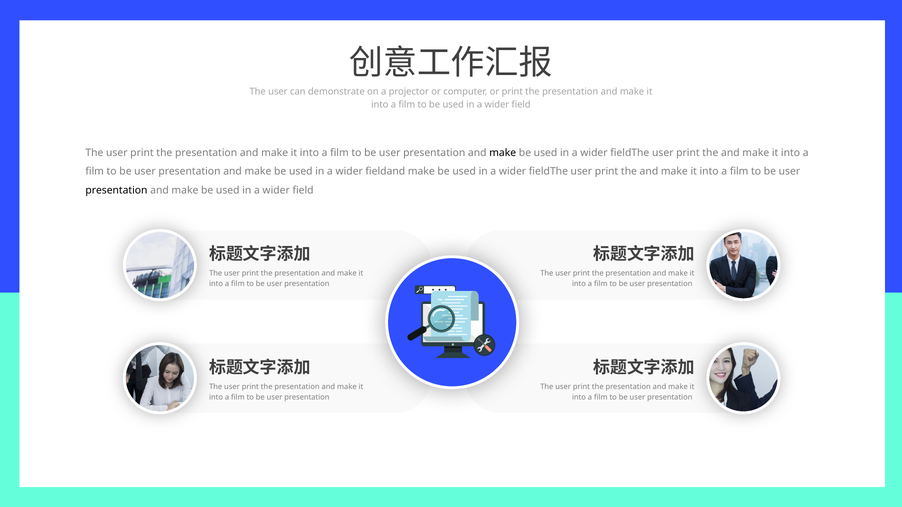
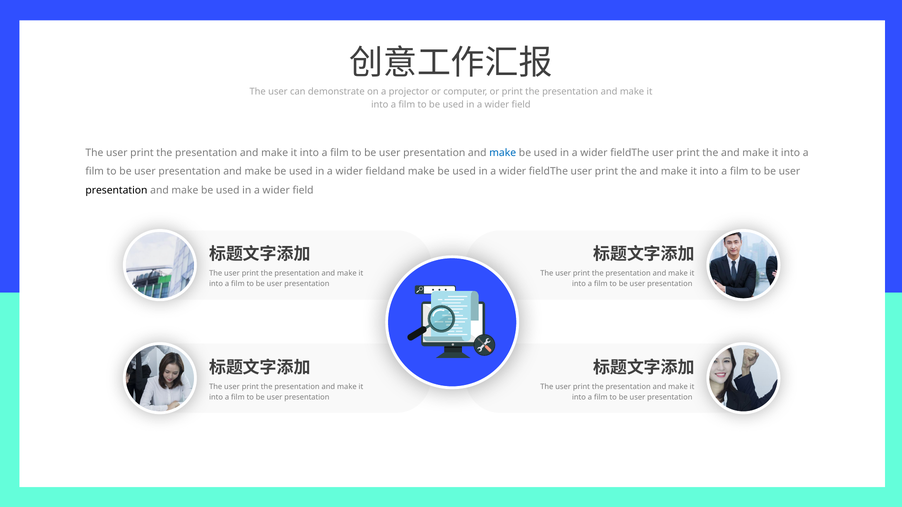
make colour: black -> blue (503, 153)
